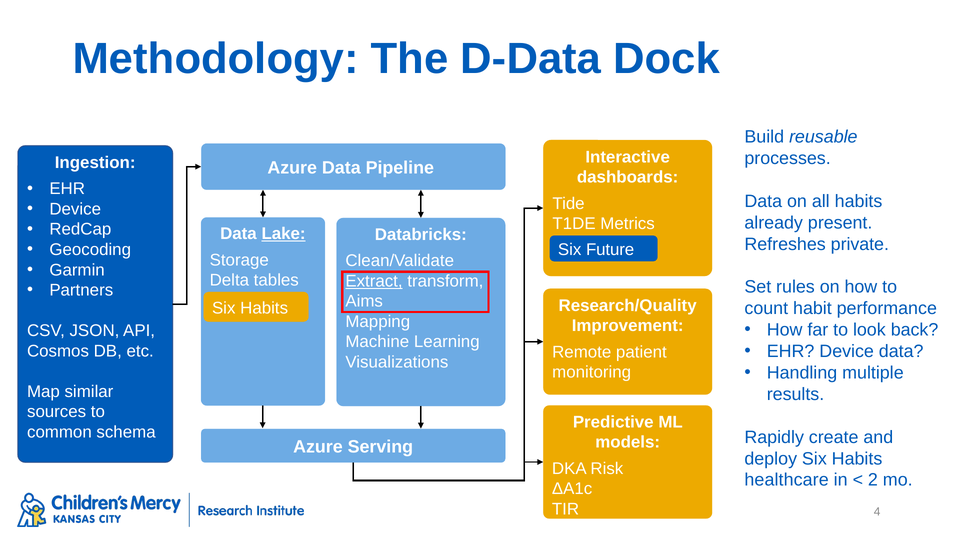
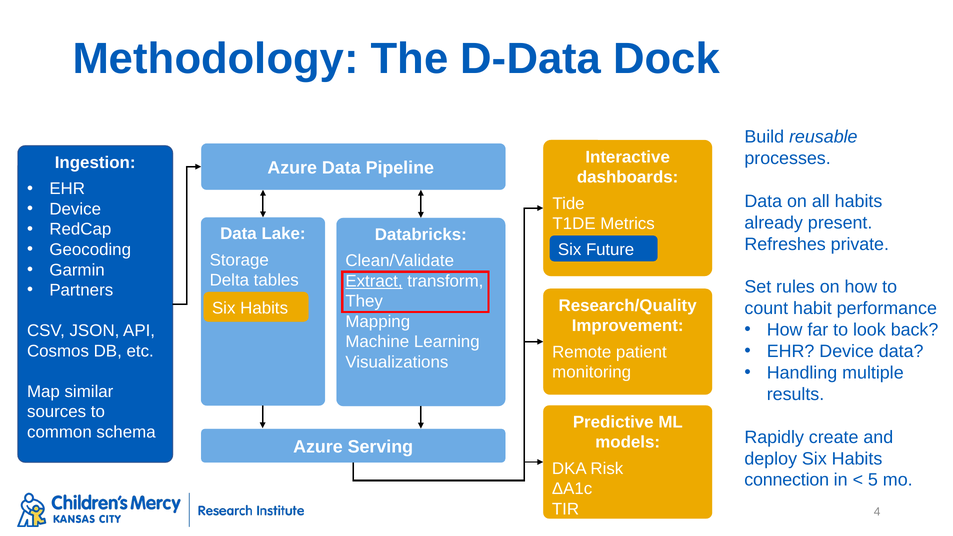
Lake underline: present -> none (284, 234)
Aims: Aims -> They (364, 301)
healthcare: healthcare -> connection (787, 480)
2: 2 -> 5 (873, 480)
